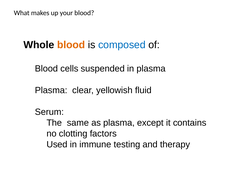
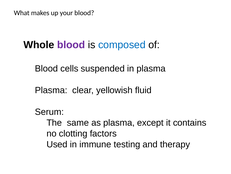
blood colour: orange -> purple (71, 45)
